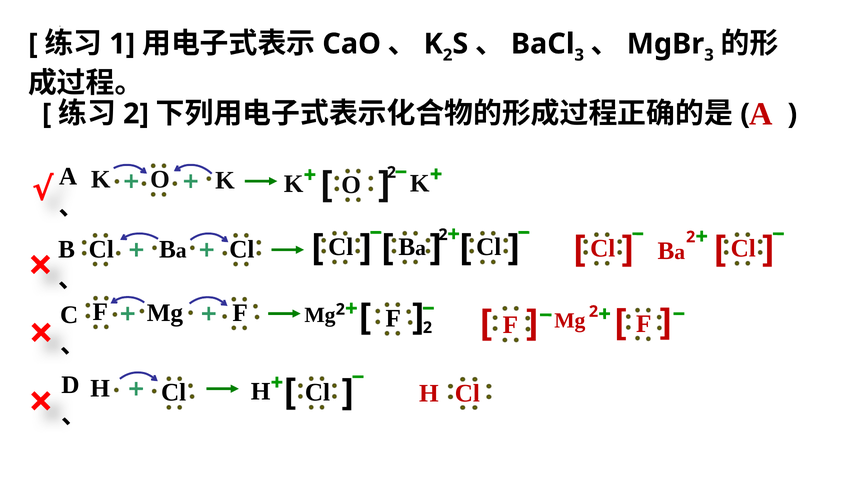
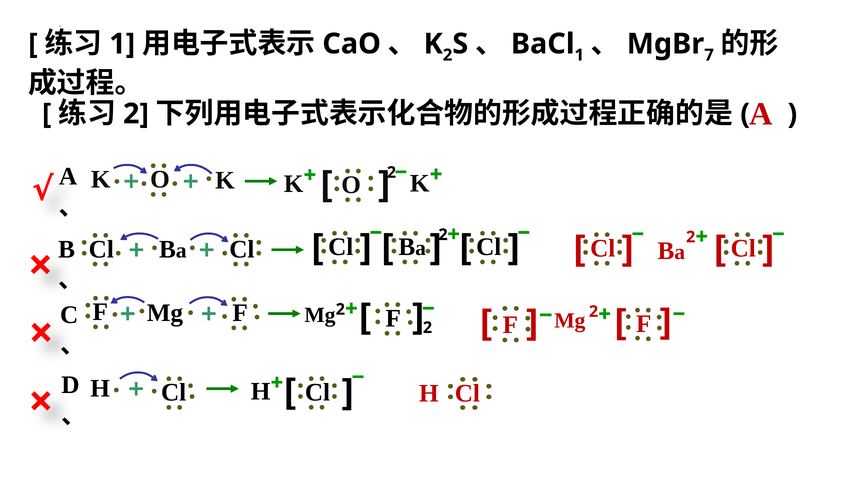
3: 3 -> 1 (579, 55)
3: 3 -> 7 (709, 55)
